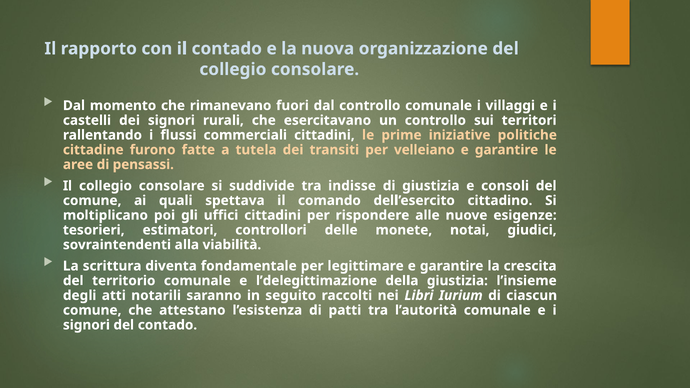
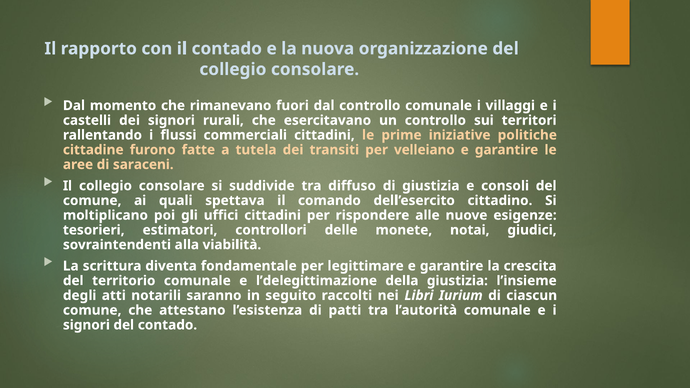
pensassi: pensassi -> saraceni (143, 165)
indisse: indisse -> diffuso (352, 186)
